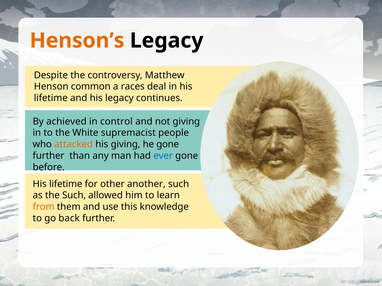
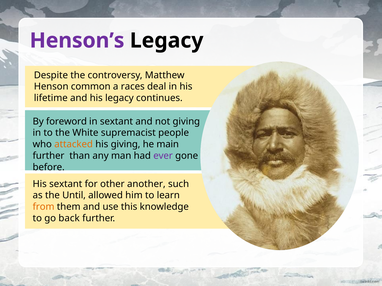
Henson’s colour: orange -> purple (77, 41)
achieved: achieved -> foreword (66, 122)
in control: control -> sextant (116, 122)
he gone: gone -> main (168, 145)
ever colour: blue -> purple (163, 156)
lifetime: lifetime -> sextant (66, 184)
the Such: Such -> Until (74, 196)
